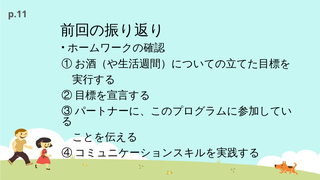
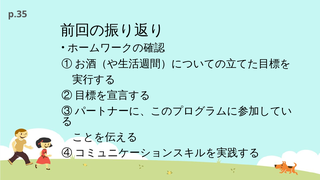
p.11: p.11 -> p.35 (18, 14)
